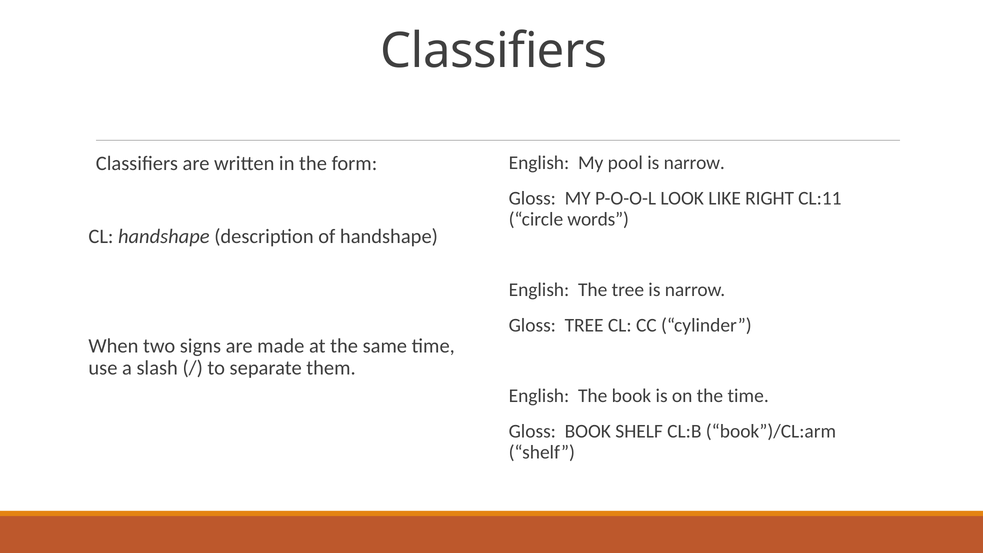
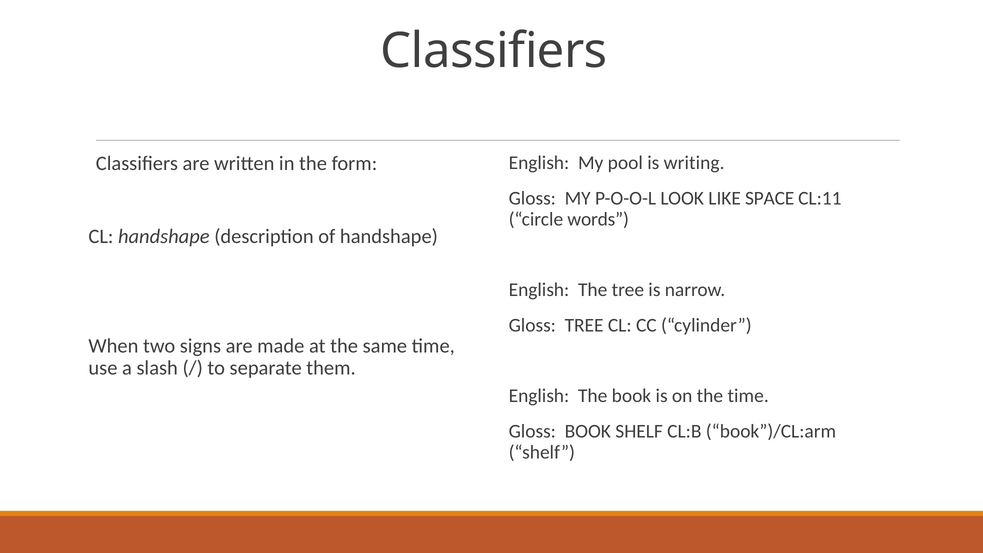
pool is narrow: narrow -> writing (694, 163)
RIGHT: RIGHT -> SPACE (770, 198)
